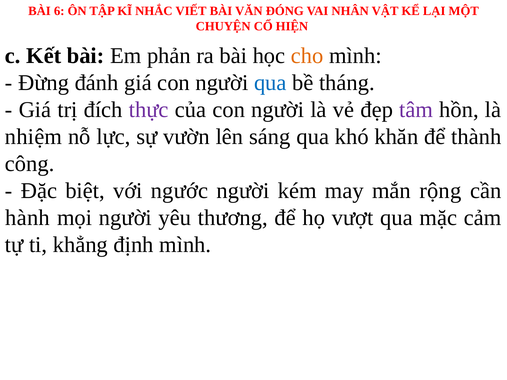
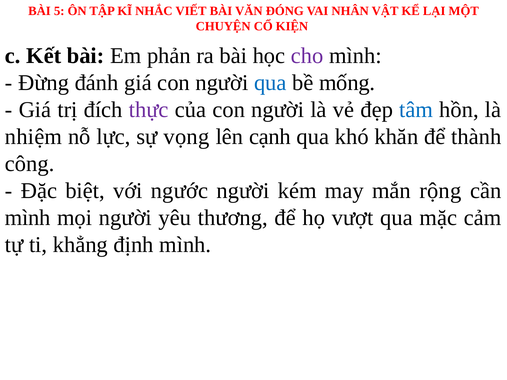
6: 6 -> 5 (59, 11)
HIỆN: HIỆN -> KIỆN (292, 26)
cho colour: orange -> purple (307, 56)
tháng: tháng -> mống (347, 83)
tâm colour: purple -> blue (416, 110)
vườn: vườn -> vọng (186, 137)
sáng: sáng -> cạnh (270, 137)
hành: hành -> mình (28, 218)
